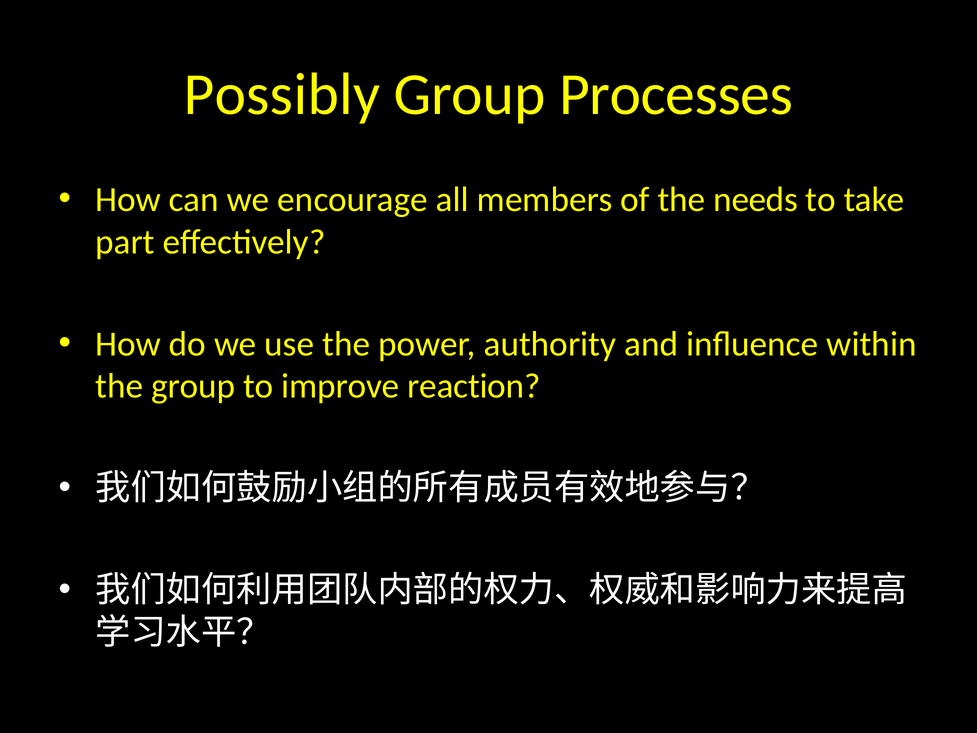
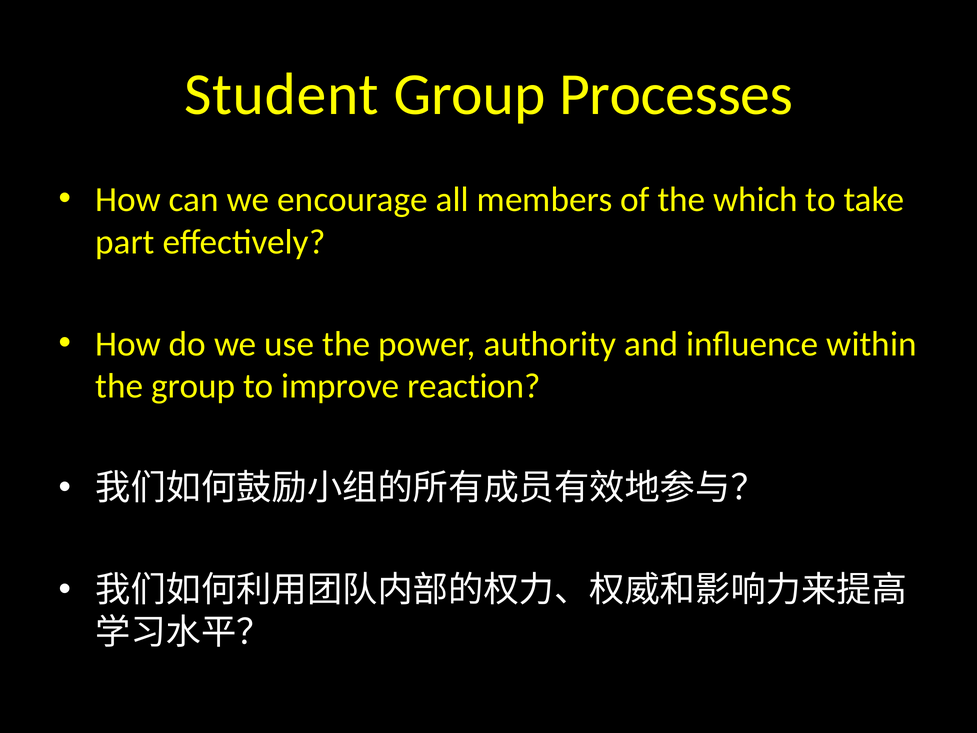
Possibly: Possibly -> Student (282, 95)
needs: needs -> which (756, 199)
